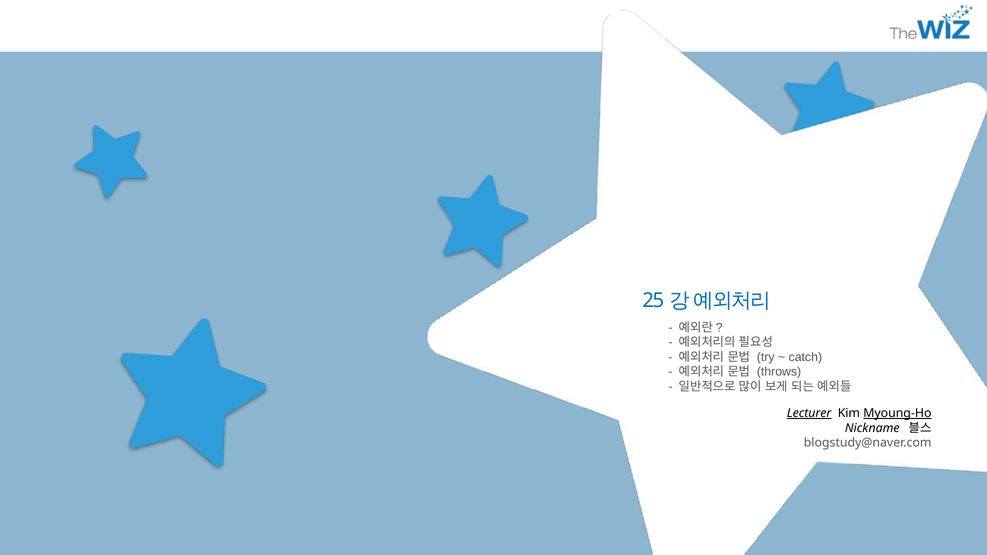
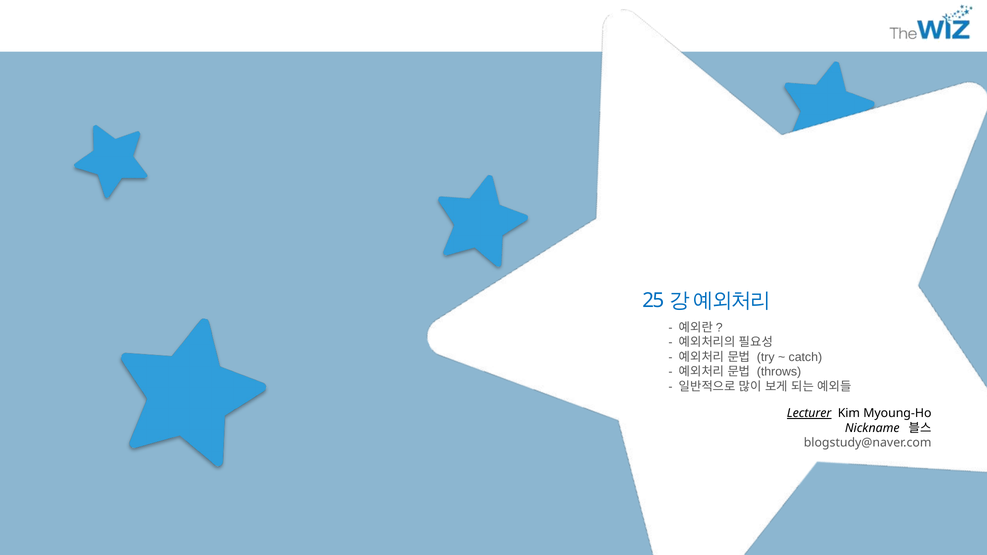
Myoung-Ho underline: present -> none (897, 413)
